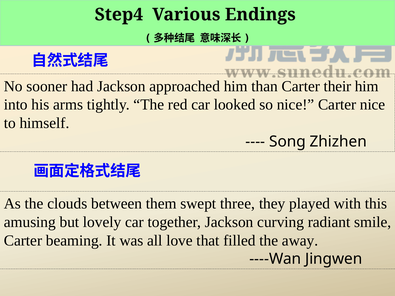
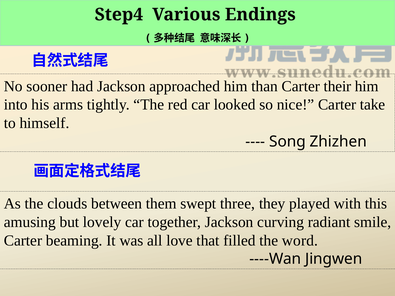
Carter nice: nice -> take (373, 105)
away: away -> word (300, 241)
